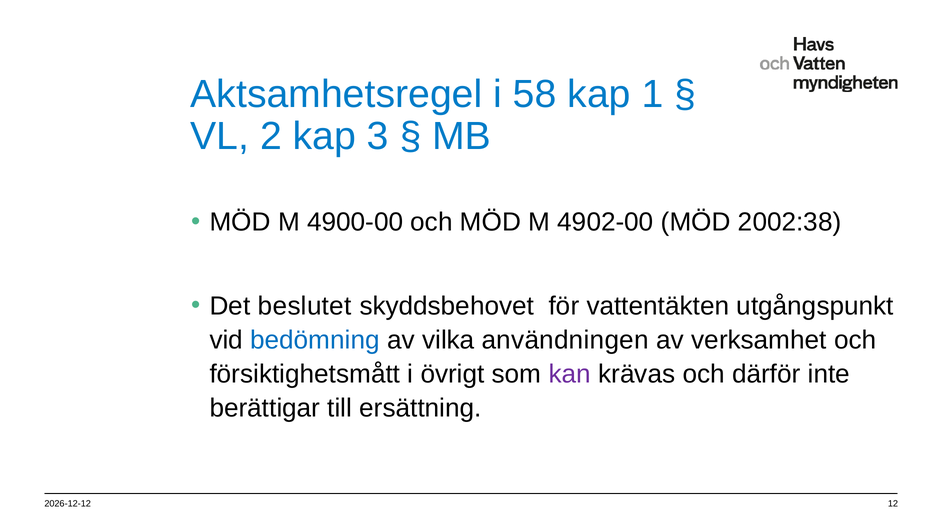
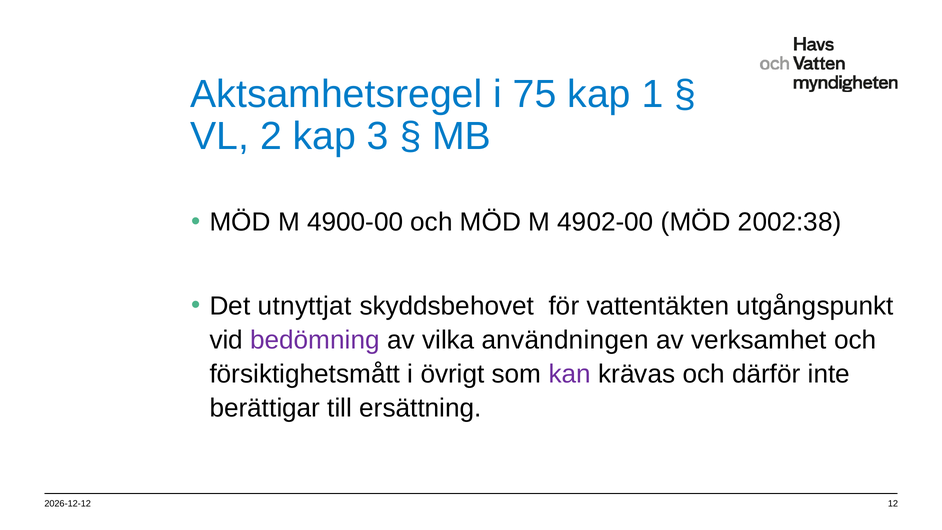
58: 58 -> 75 (535, 94)
beslutet: beslutet -> utnyttjat (305, 306)
bedömning colour: blue -> purple (315, 340)
